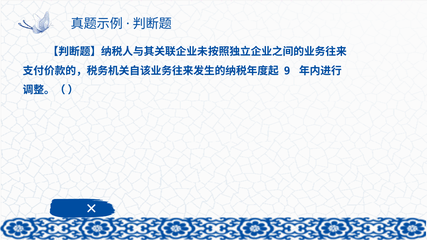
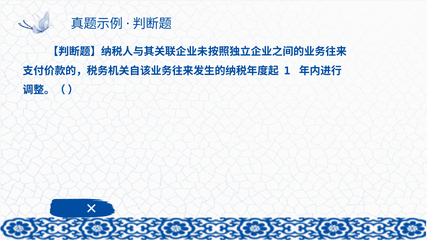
9: 9 -> 1 (287, 71)
